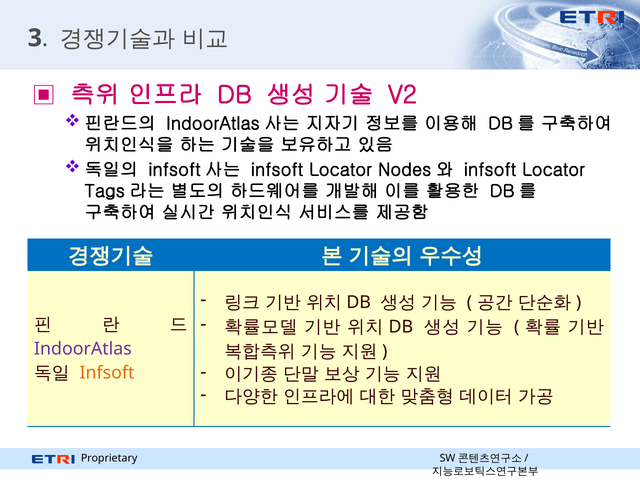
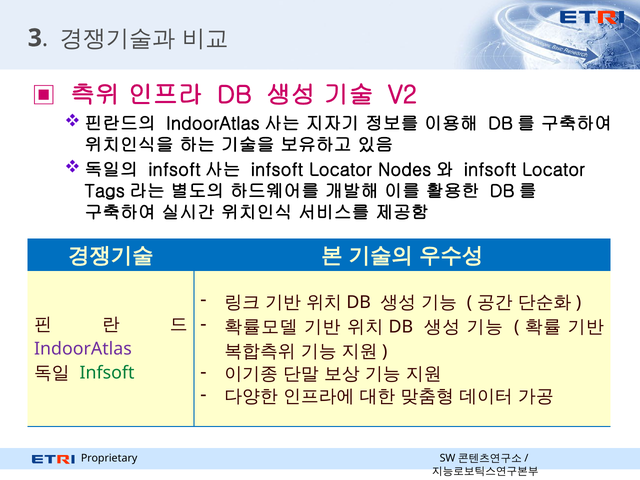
Infsoft colour: orange -> green (107, 373)
